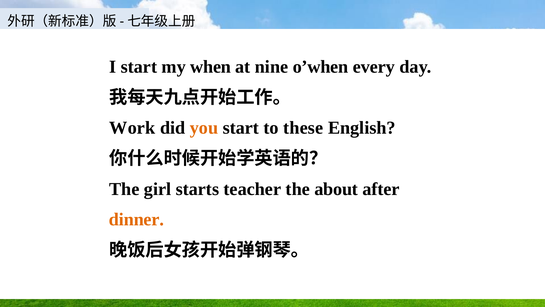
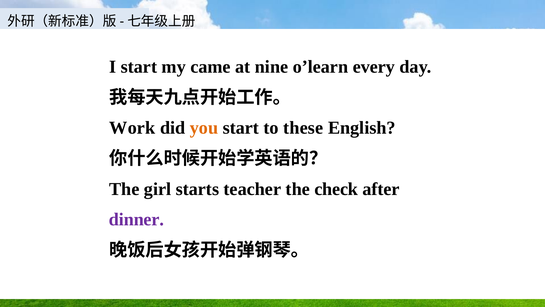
when: when -> came (210, 67)
o’when: o’when -> o’learn (320, 67)
about: about -> check (336, 189)
dinner colour: orange -> purple (136, 219)
